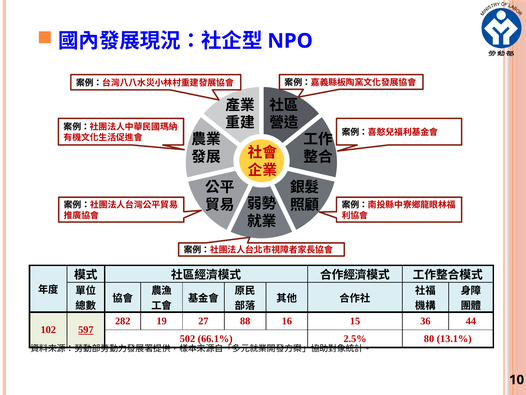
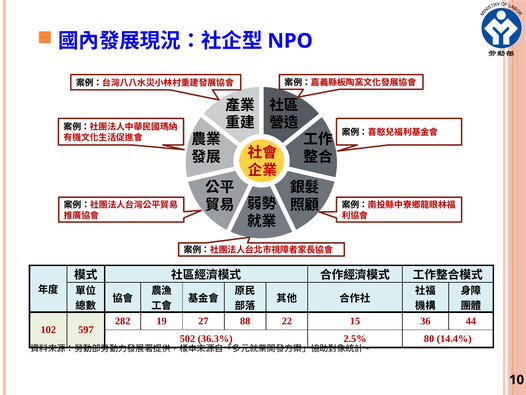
16: 16 -> 22 (287, 321)
597 underline: present -> none (86, 330)
66.1%: 66.1% -> 36.3% (215, 338)
13.1%: 13.1% -> 14.4% (454, 338)
